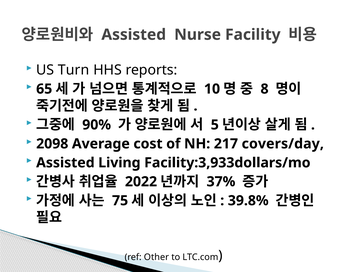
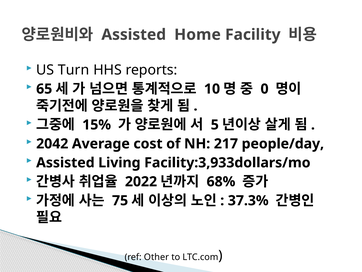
Nurse: Nurse -> Home (198, 35)
8: 8 -> 0 (265, 89)
90%: 90% -> 15% (97, 125)
2098: 2098 -> 2042 (52, 144)
covers/day: covers/day -> people/day (283, 144)
37%: 37% -> 68% (221, 181)
39.8%: 39.8% -> 37.3% (248, 200)
